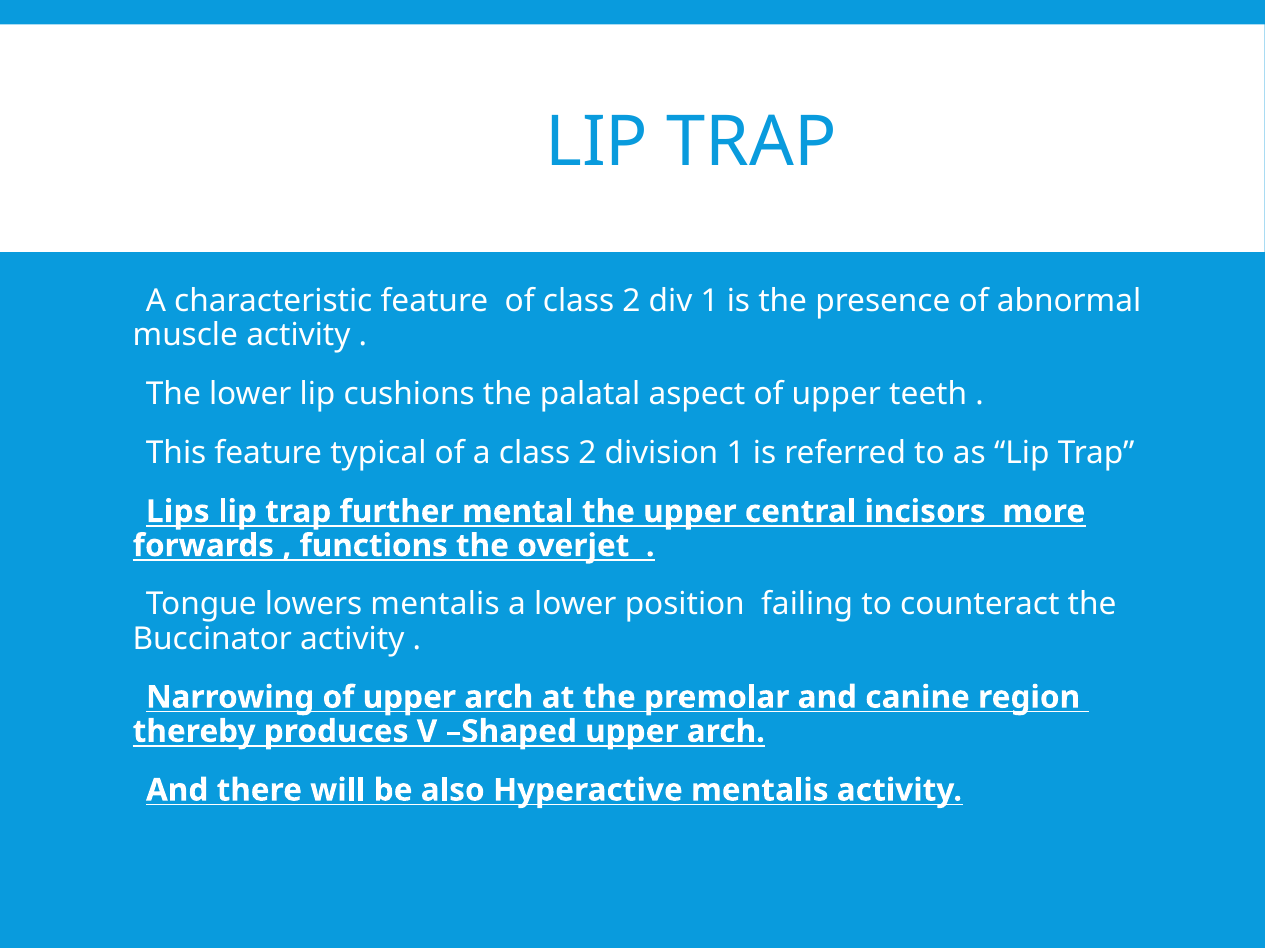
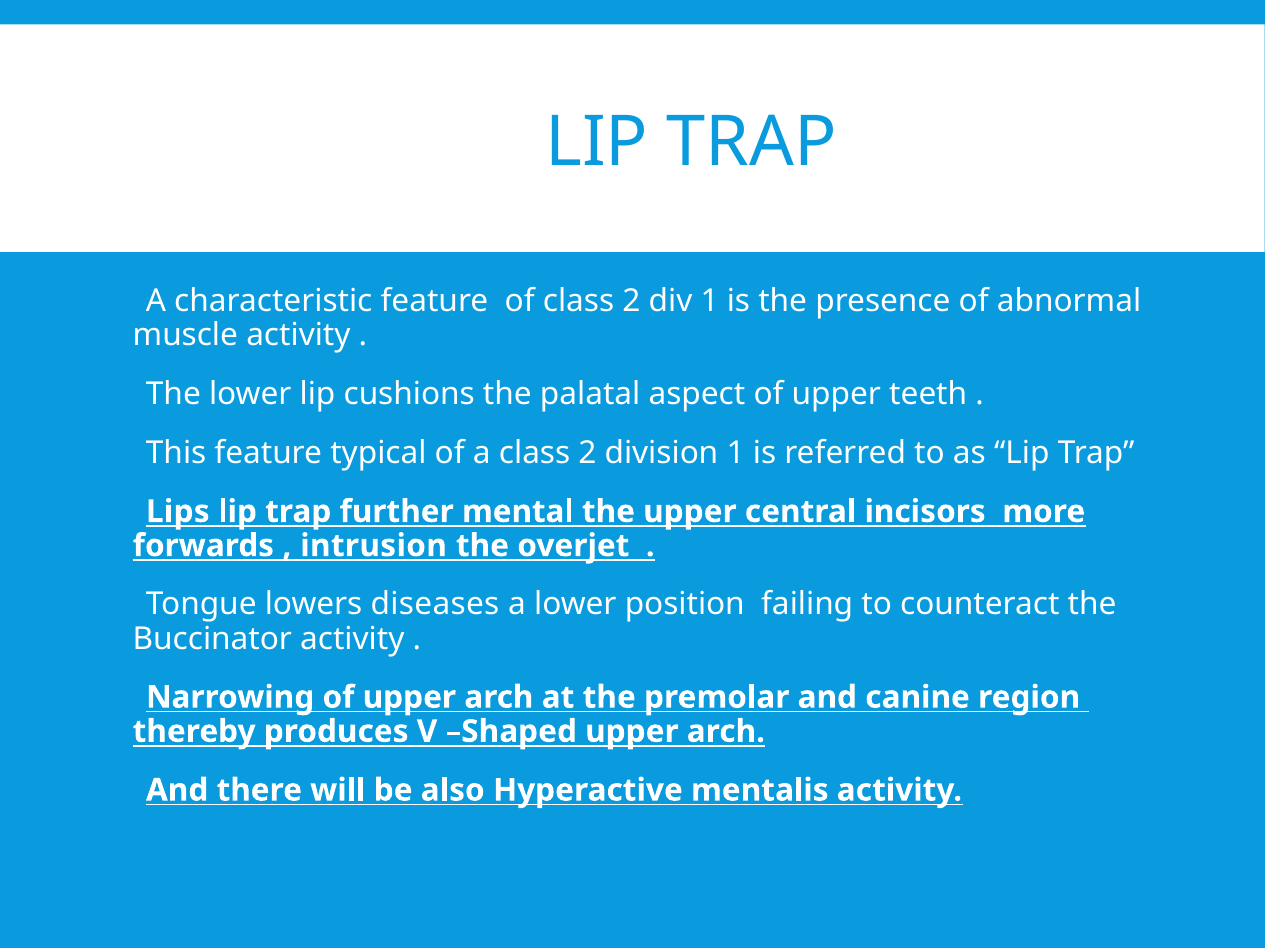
functions: functions -> intrusion (374, 546)
lowers mentalis: mentalis -> diseases (435, 605)
